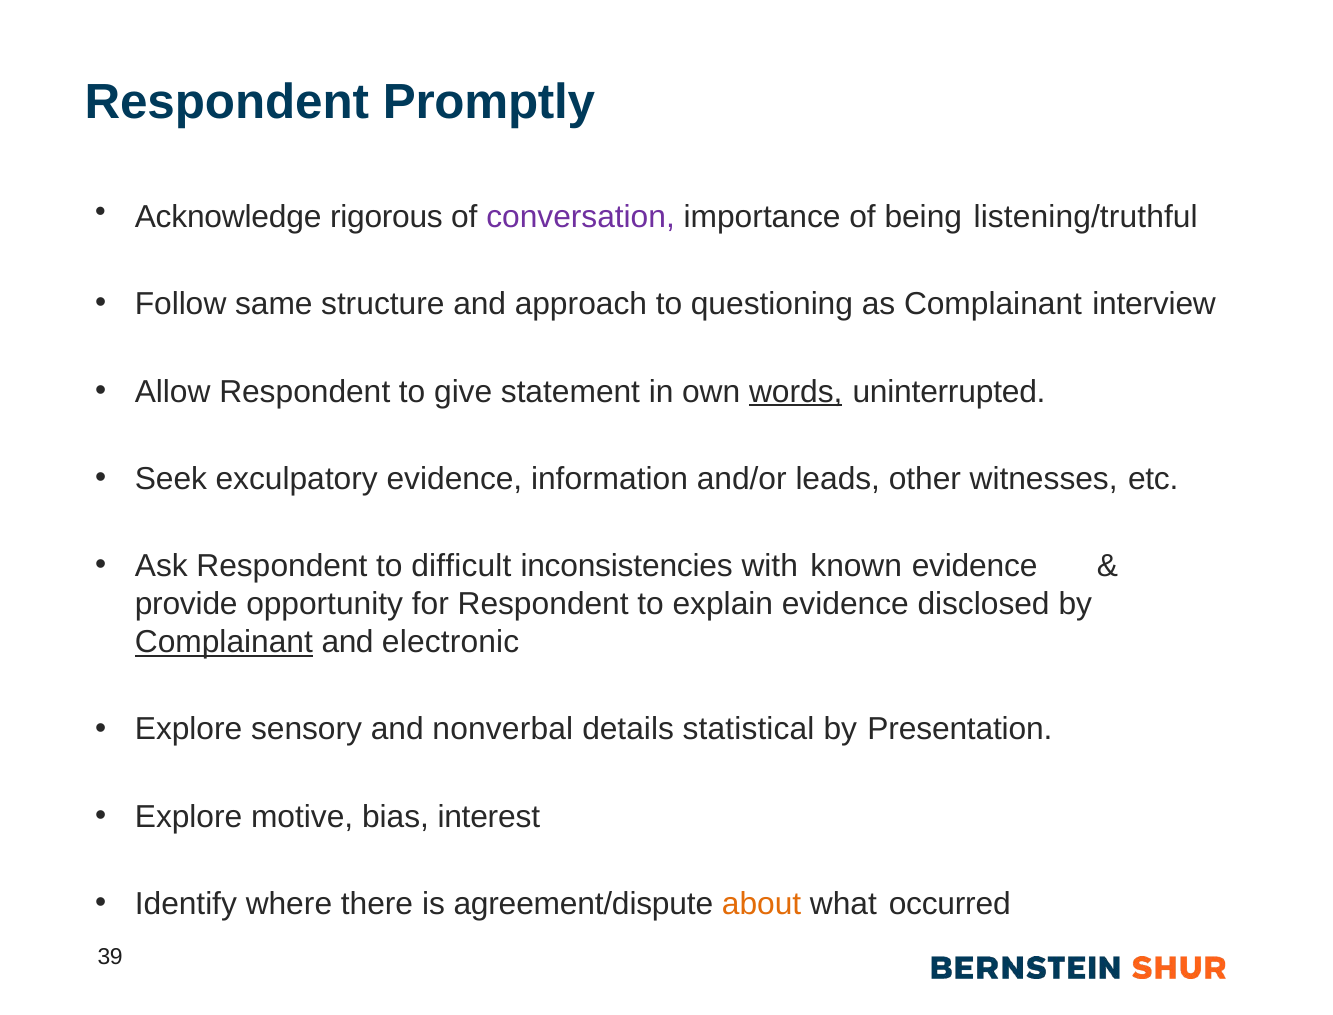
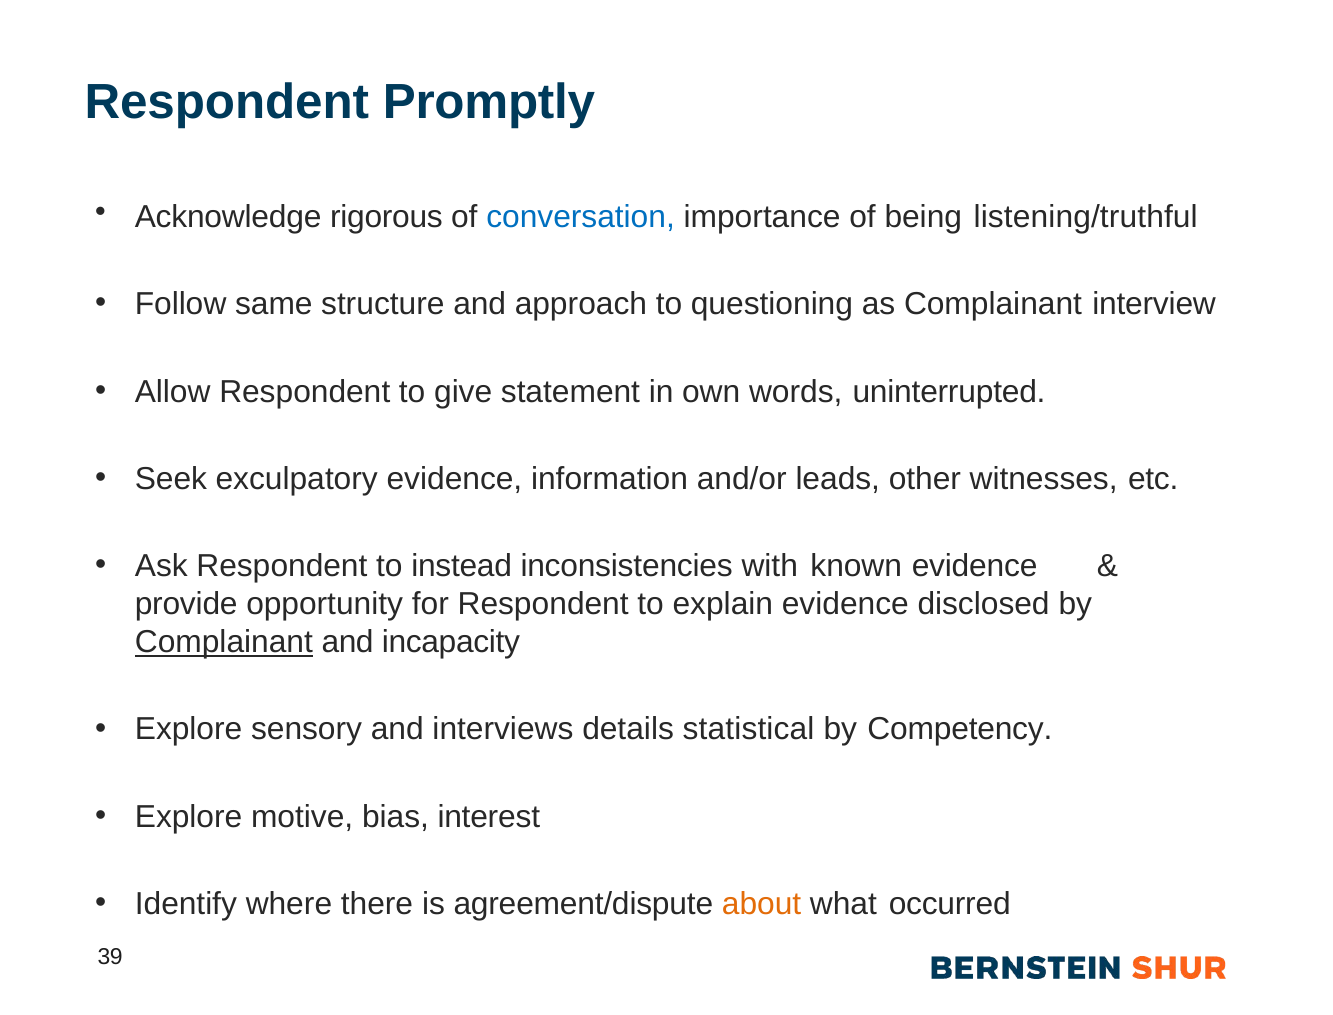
conversation colour: purple -> blue (581, 217)
words underline: present -> none (796, 392)
difficult: difficult -> instead (462, 567)
electronic: electronic -> incapacity (451, 643)
nonverbal: nonverbal -> interviews (503, 730)
Presentation: Presentation -> Competency (960, 730)
